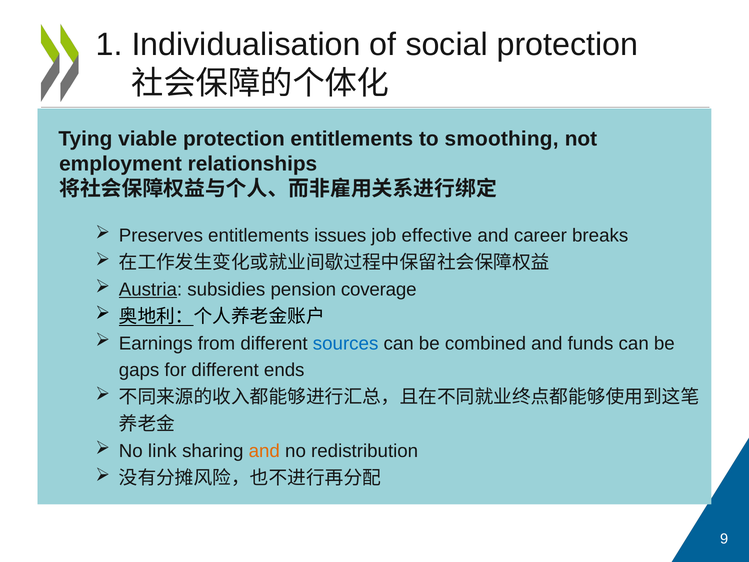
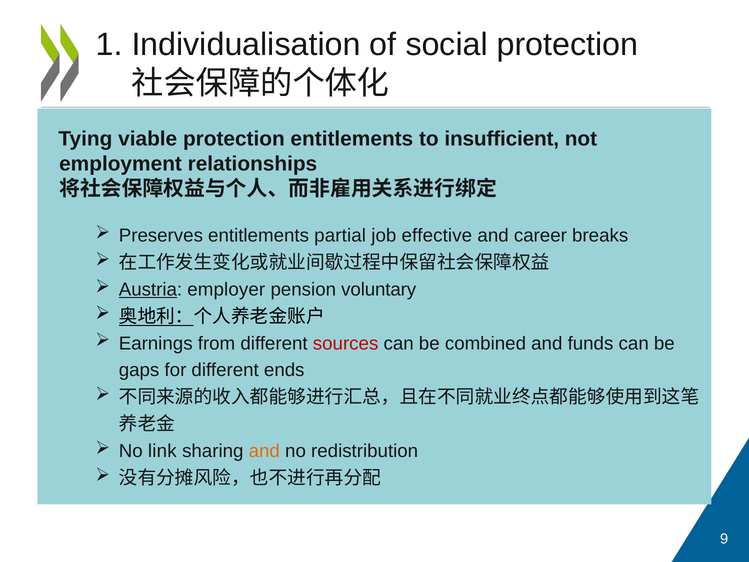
smoothing: smoothing -> insufficient (502, 139)
issues: issues -> partial (340, 235)
subsidies: subsidies -> employer (226, 289)
coverage: coverage -> voluntary (379, 289)
sources colour: blue -> red (346, 343)
